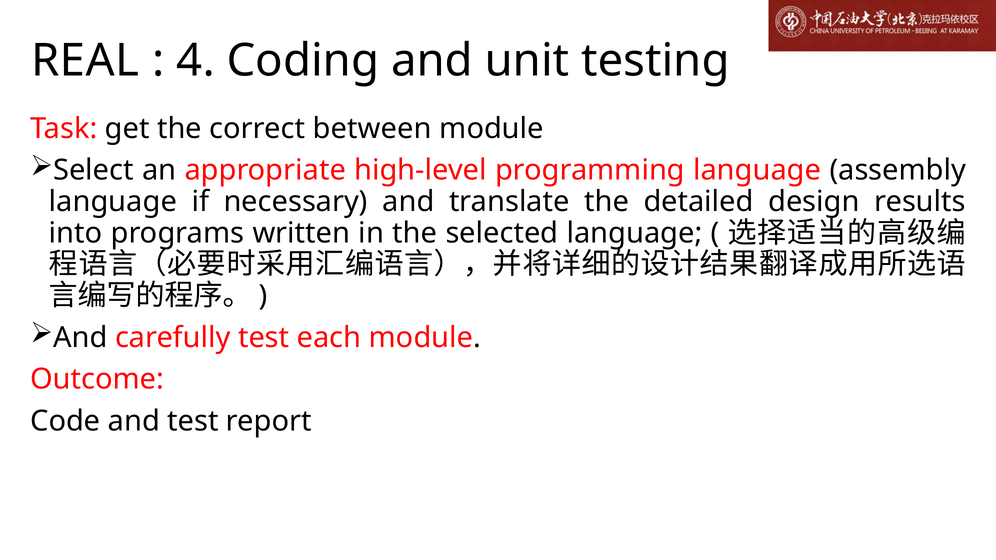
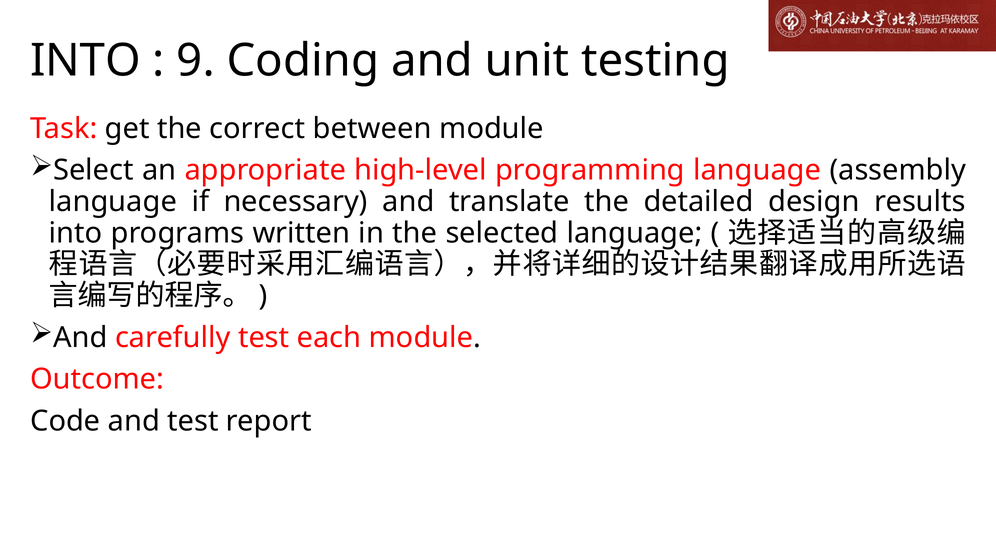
REAL: REAL -> INTO (85, 60)
4: 4 -> 9 (196, 60)
